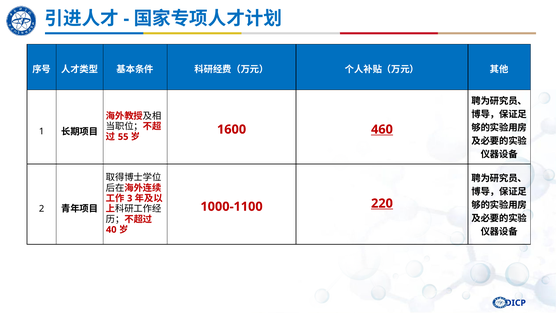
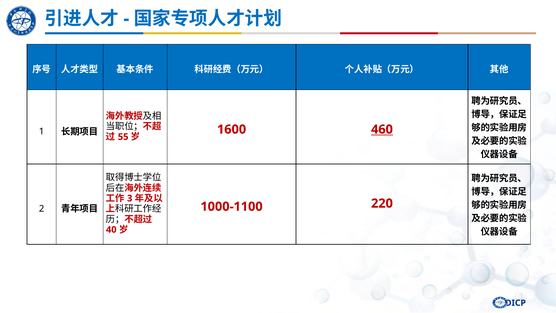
220 underline: present -> none (382, 203)
